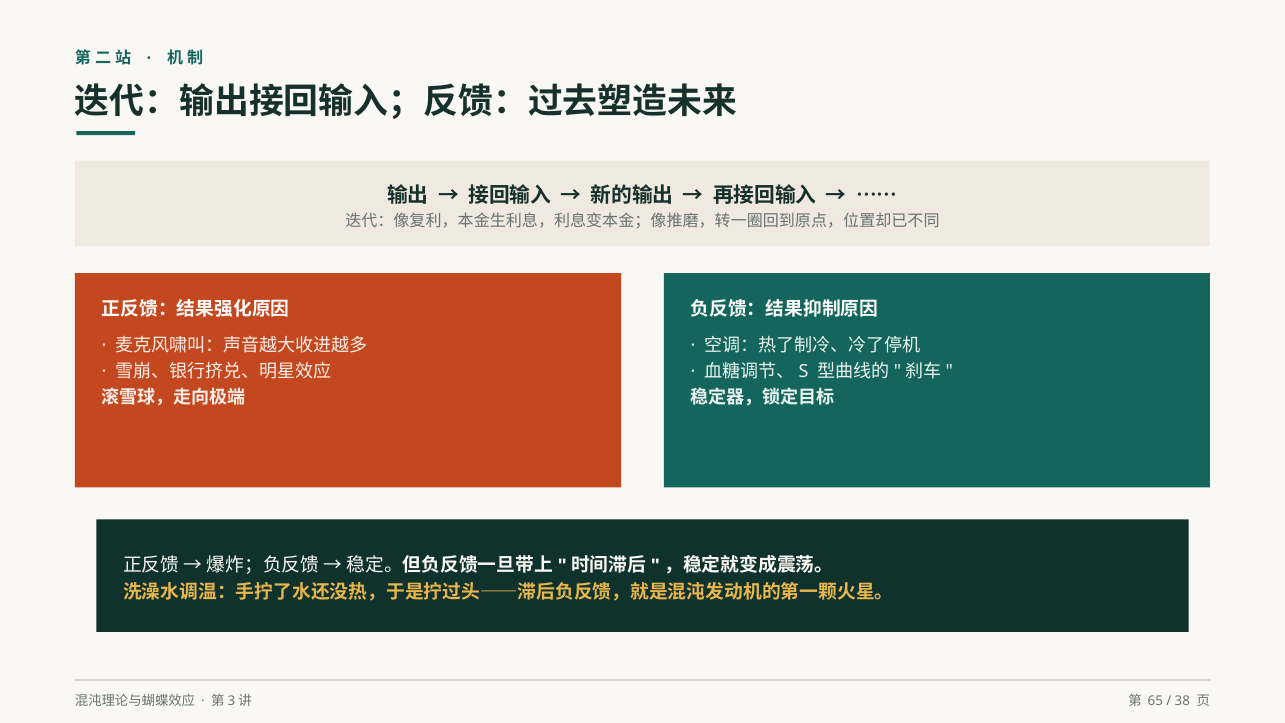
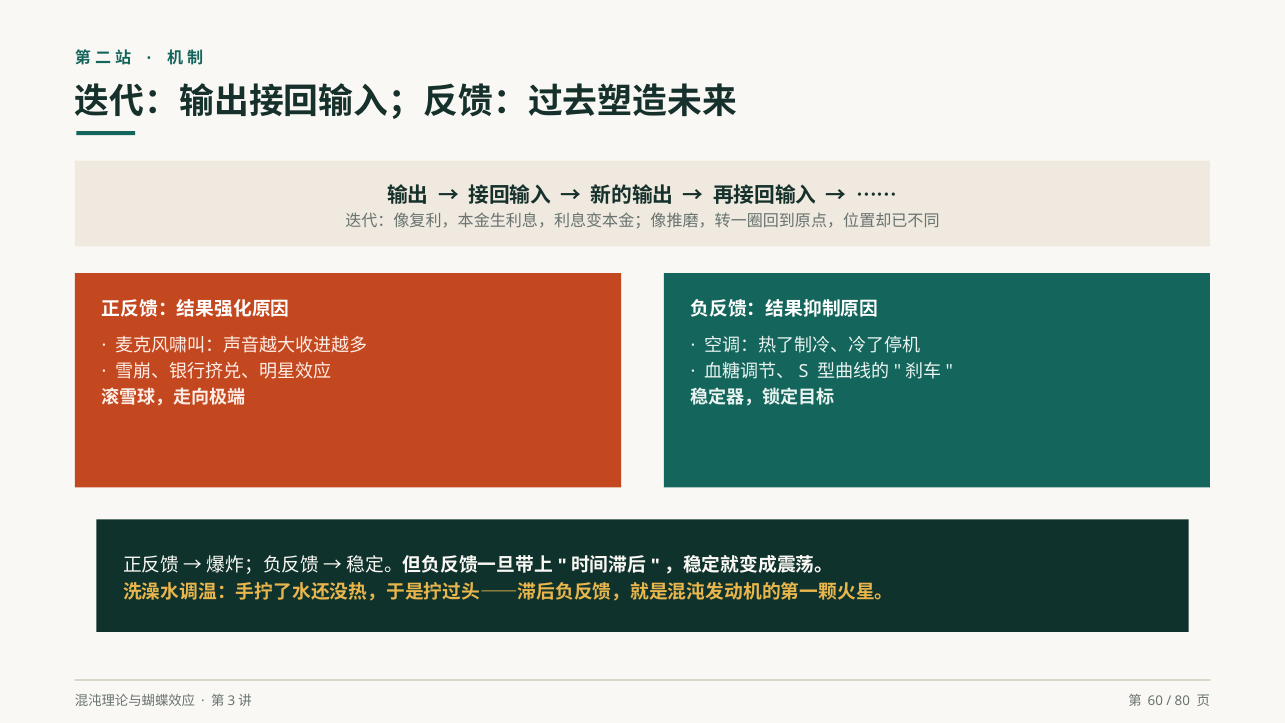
65: 65 -> 60 (1155, 701)
38: 38 -> 80 (1182, 701)
